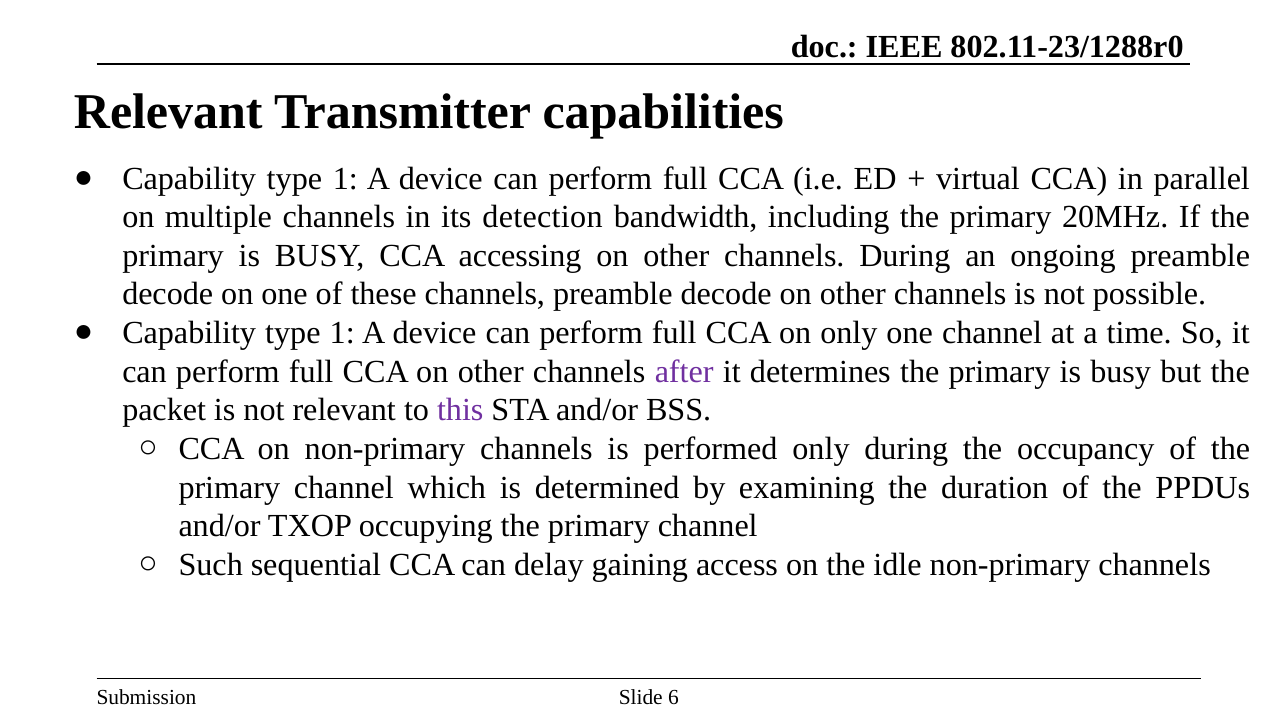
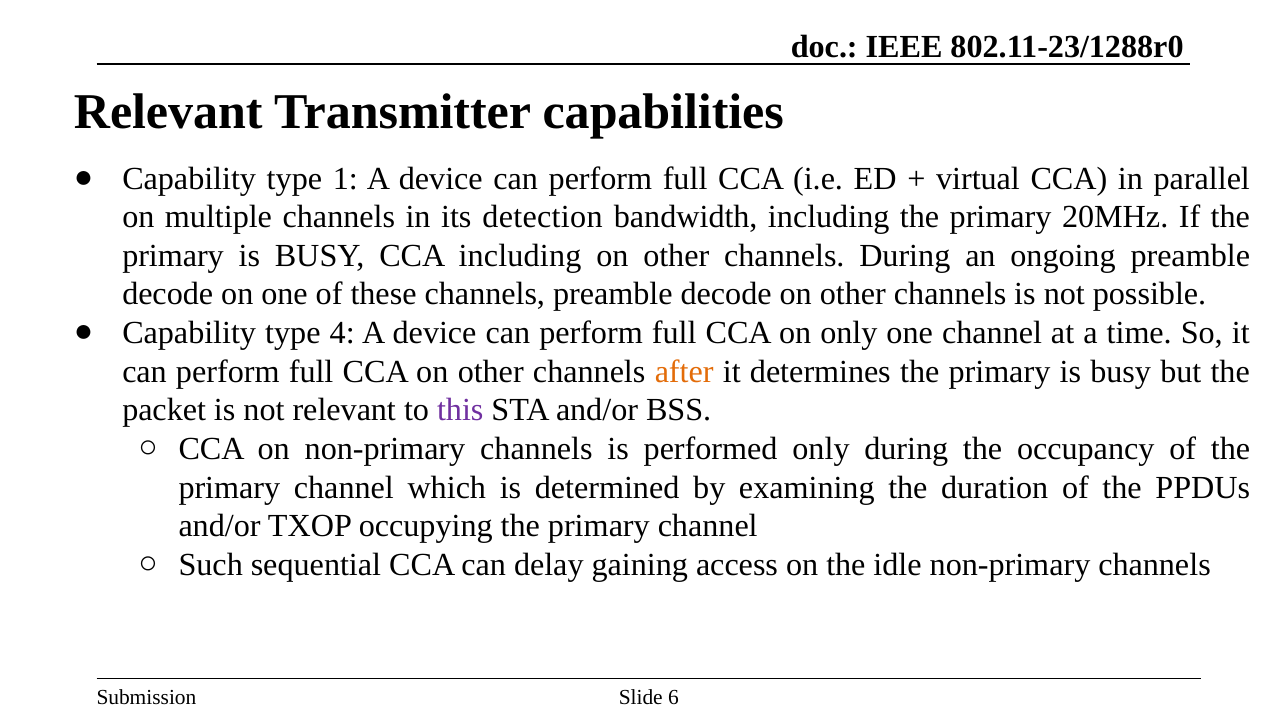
CCA accessing: accessing -> including (520, 256)
1: 1 -> 4 (342, 333)
after colour: purple -> orange (684, 372)
